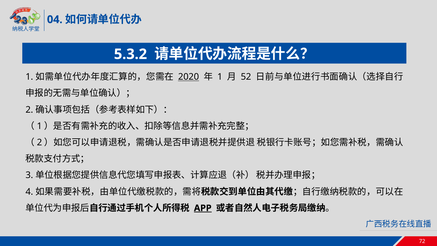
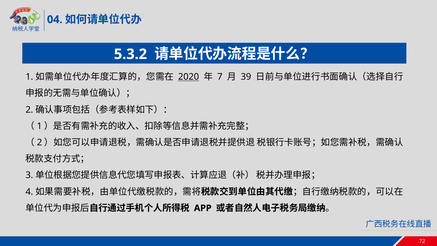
1: 1 -> 7 (220, 77)
52: 52 -> 39 (246, 77)
APP underline: present -> none (203, 208)
